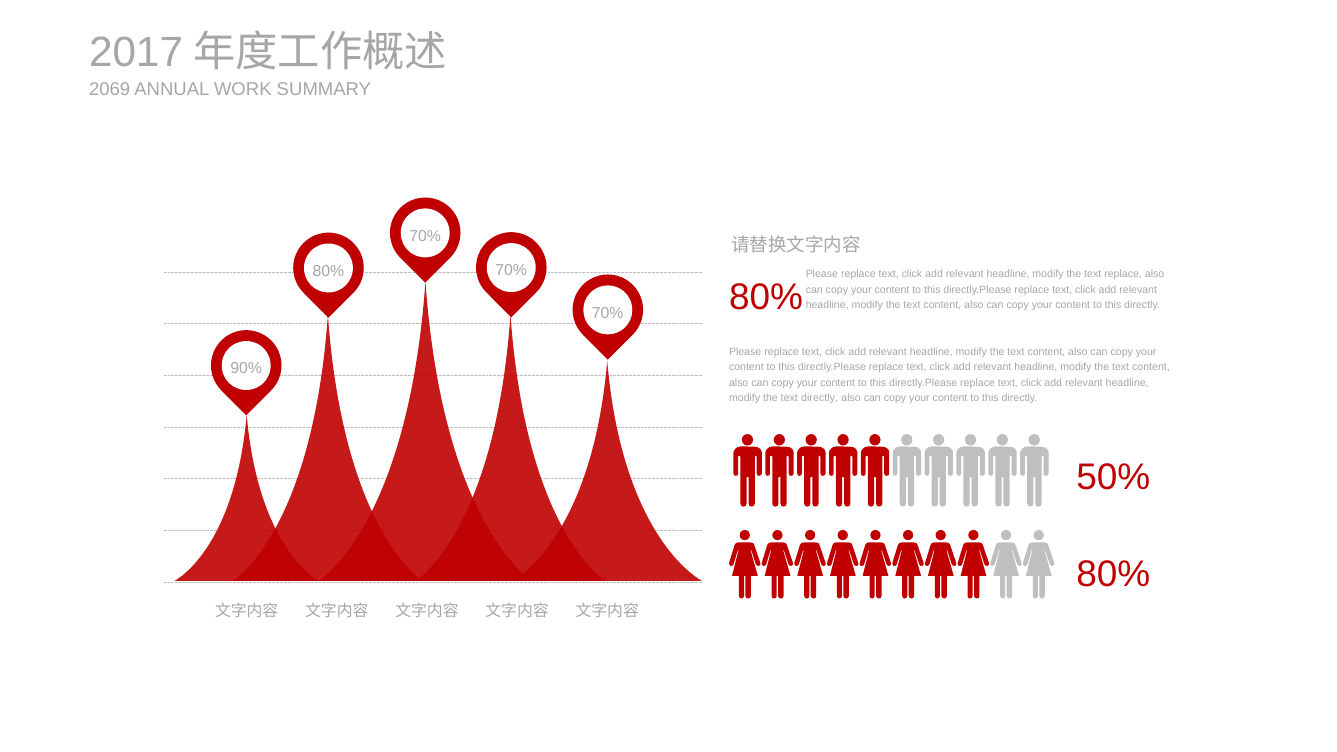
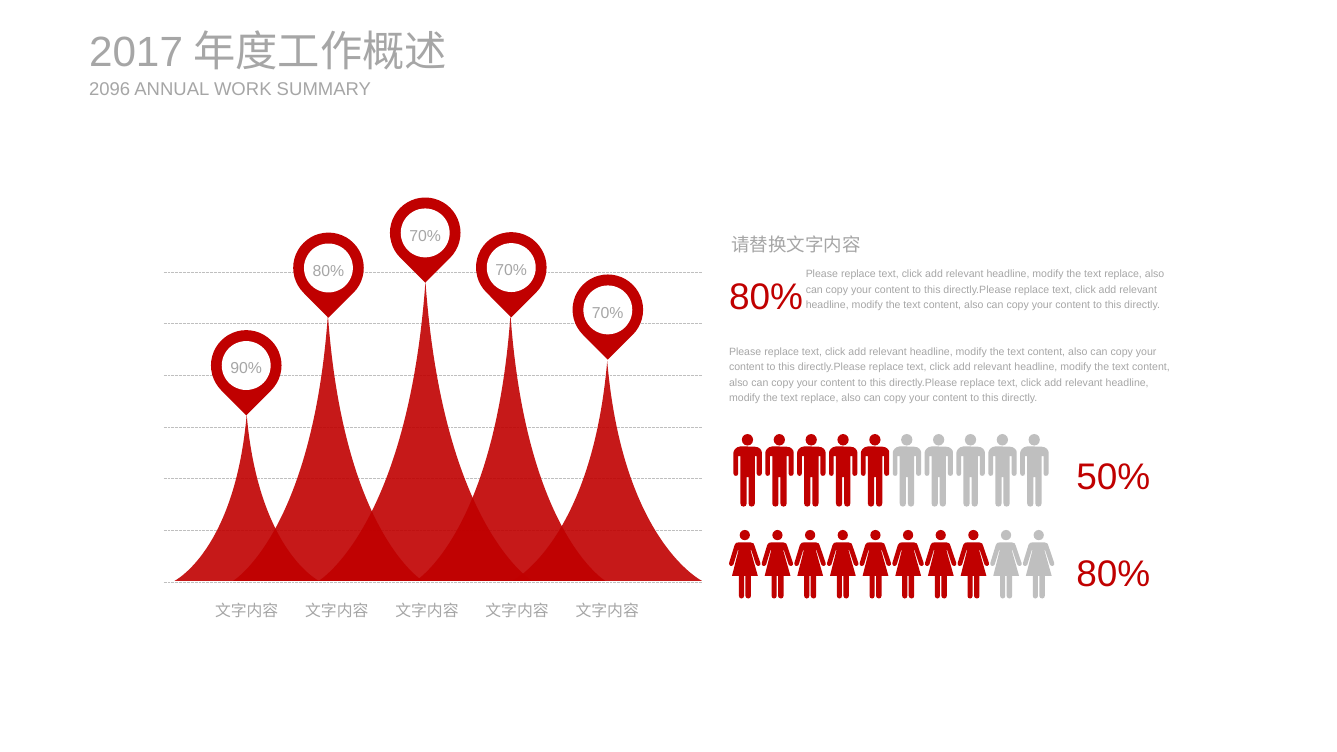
2069: 2069 -> 2096 (110, 90)
directly: directly -> replace (820, 398)
